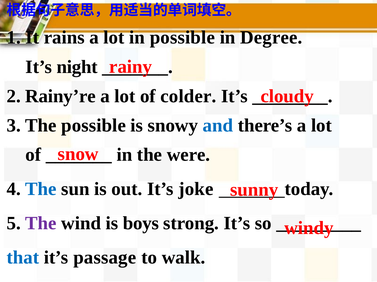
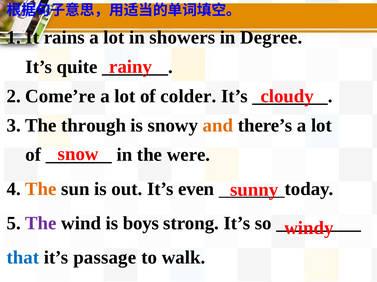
in possible: possible -> showers (182, 38)
night: night -> quite (77, 67)
Rainy’re: Rainy’re -> Come’re (60, 96)
The possible: possible -> through (94, 126)
and colour: blue -> orange (218, 126)
The colour: blue -> orange (41, 190)
joke: joke -> even (196, 190)
